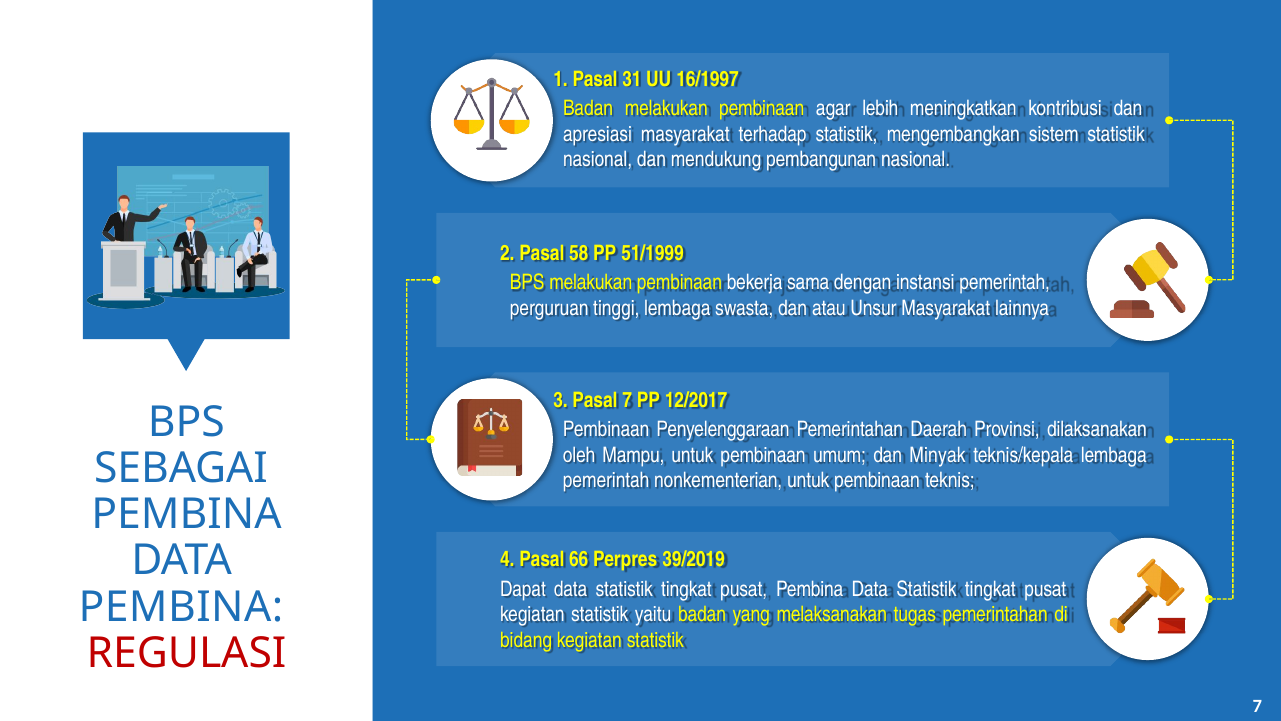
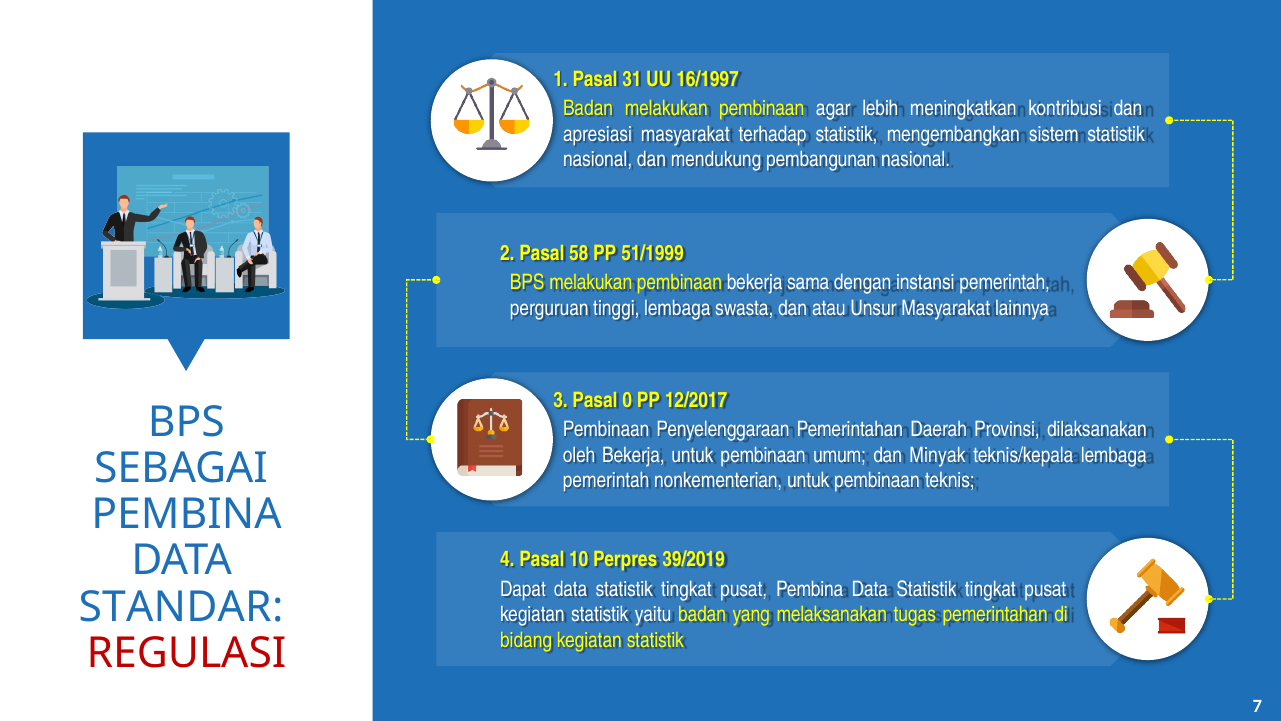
Pasal 7: 7 -> 0 (627, 400)
oleh Mampu: Mampu -> Bekerja (633, 455)
66: 66 -> 10 (579, 559)
PEMBINA: PEMBINA -> STANDAR (181, 607)
